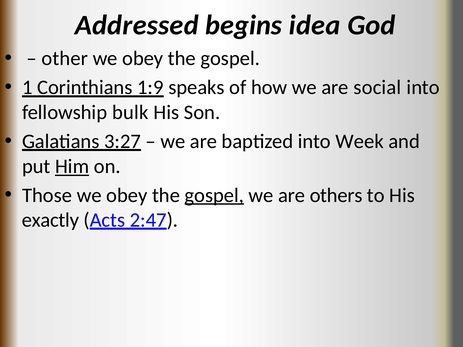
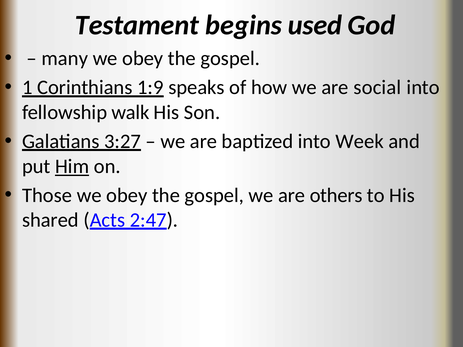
Addressed: Addressed -> Testament (137, 25)
idea: idea -> used (315, 25)
other: other -> many (65, 59)
bulk: bulk -> walk (130, 113)
gospel underline: present -> none (214, 195)
exactly: exactly -> shared (50, 220)
